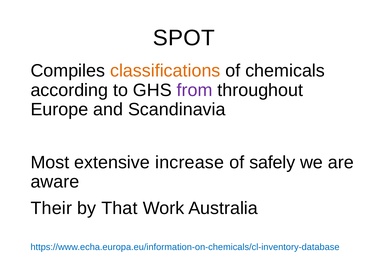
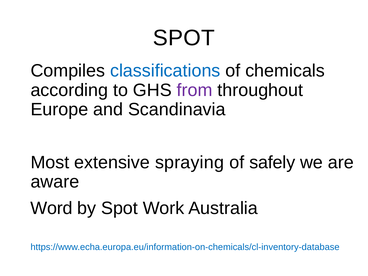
classifications colour: orange -> blue (165, 71)
increase: increase -> spraying (190, 162)
Their: Their -> Word (51, 208)
by That: That -> Spot (119, 208)
